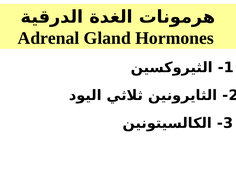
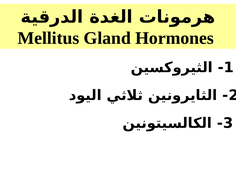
Adrenal: Adrenal -> Mellitus (48, 38)
